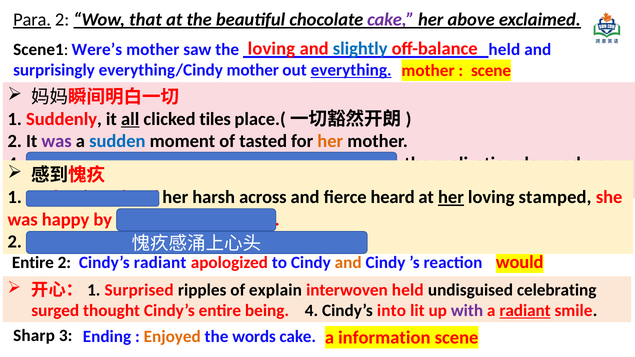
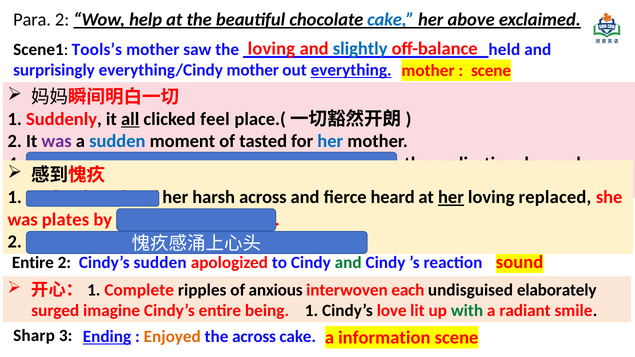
Para underline: present -> none (32, 20)
that: that -> help (146, 20)
cake colour: purple -> blue (391, 20)
Were’s: Were’s -> Tools’s (97, 50)
tiles: tiles -> feel (215, 119)
her colour: orange -> blue (330, 141)
stamped: stamped -> replaced (555, 197)
happy: happy -> plates (65, 220)
would: would -> sound (520, 262)
Cindy’s radiant: radiant -> sudden (160, 263)
and colour: orange -> green (348, 263)
Surprised: Surprised -> Complete (139, 290)
explain: explain -> anxious (276, 290)
interwoven held: held -> each (408, 290)
celebrating: celebrating -> elaborately (557, 290)
surged thought: thought -> imagine (112, 311)
being 4: 4 -> 1 (311, 311)
into: into -> love (392, 311)
with colour: purple -> green (467, 311)
radiant underline: present -> none (525, 311)
Ending underline: none -> present (107, 337)
the words: words -> across (254, 337)
